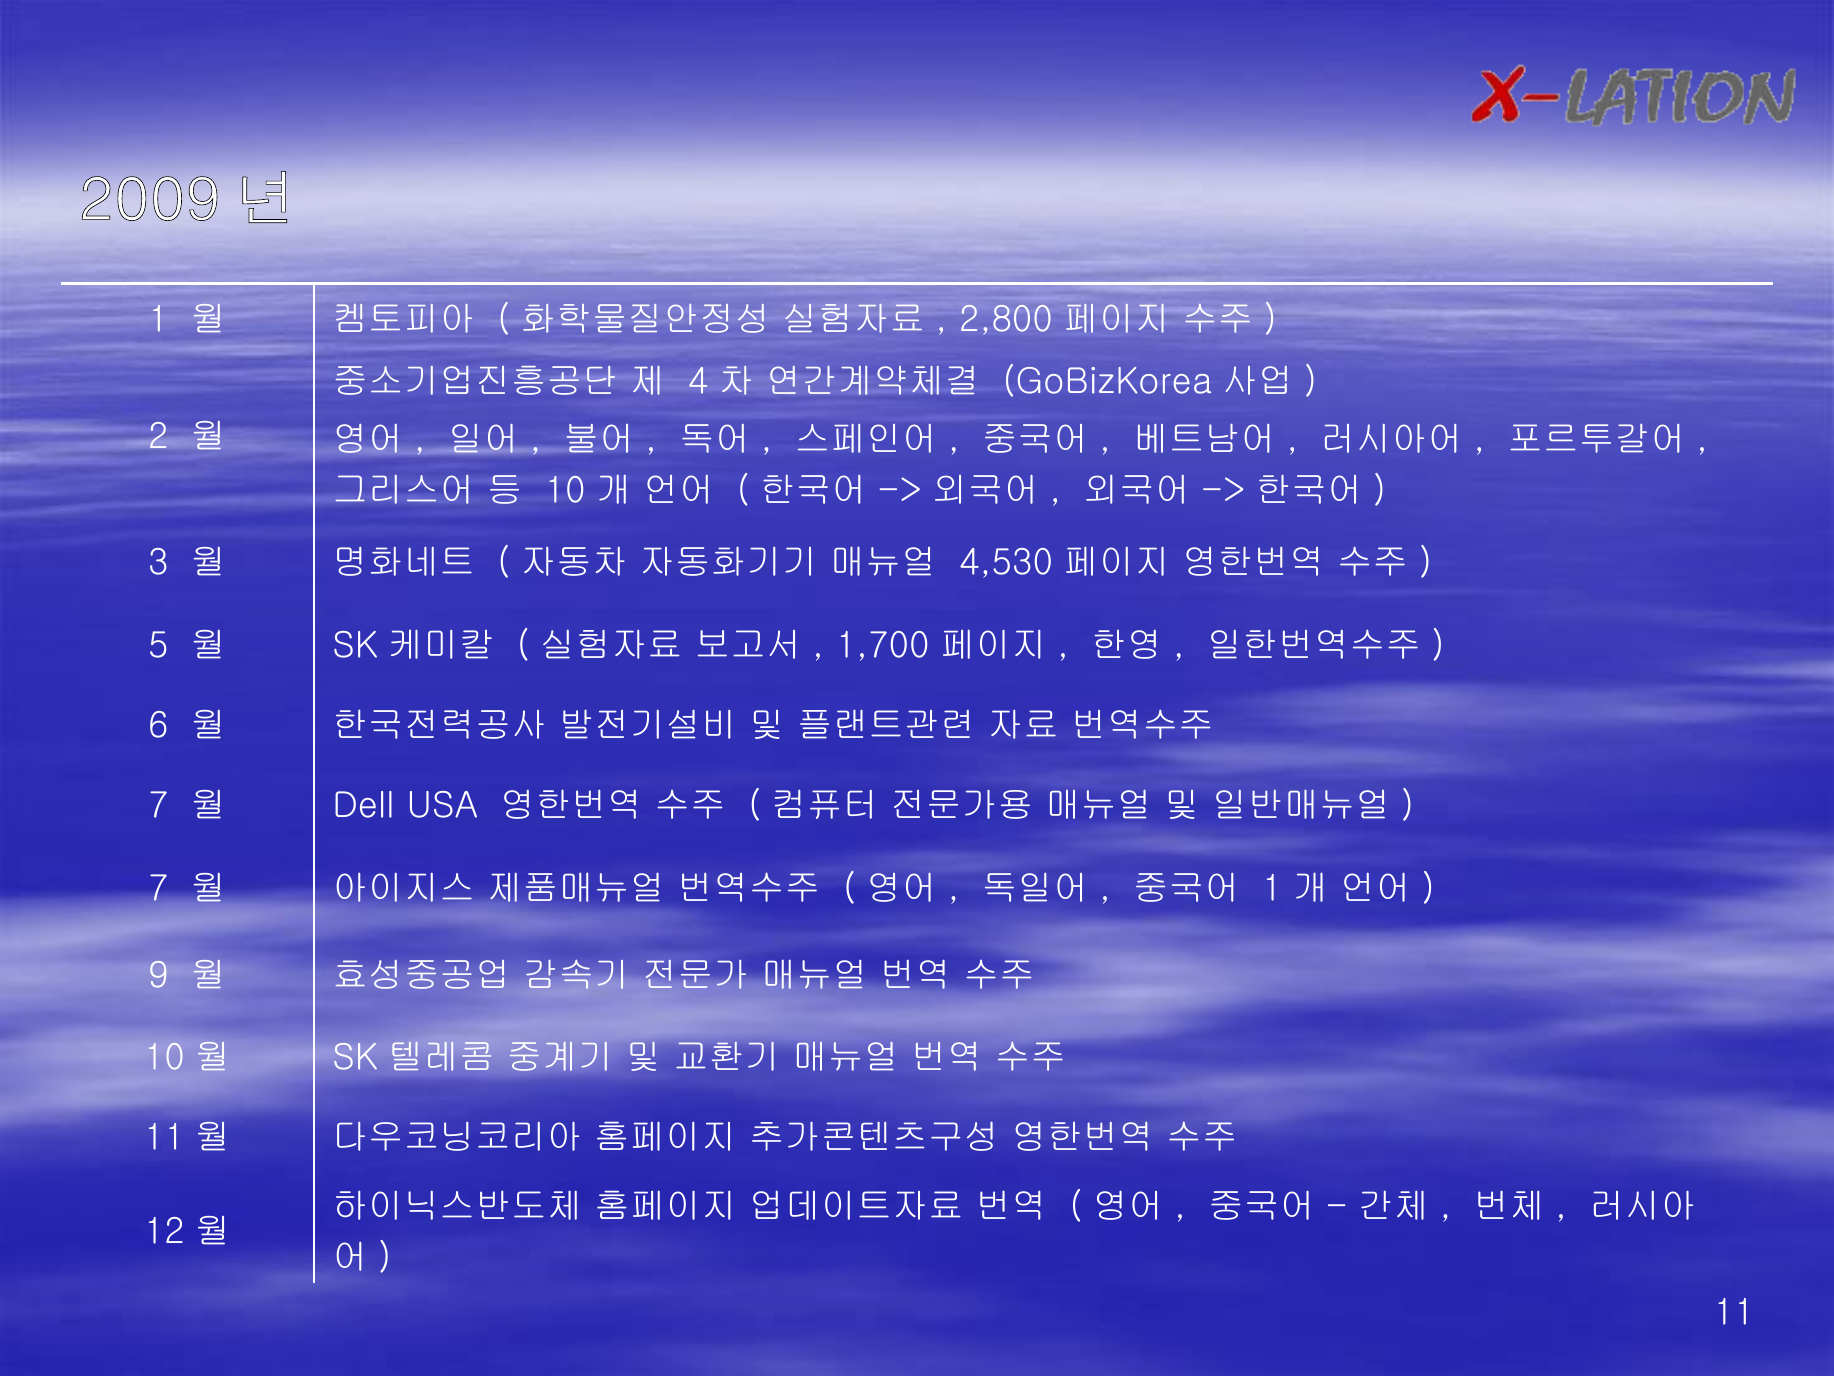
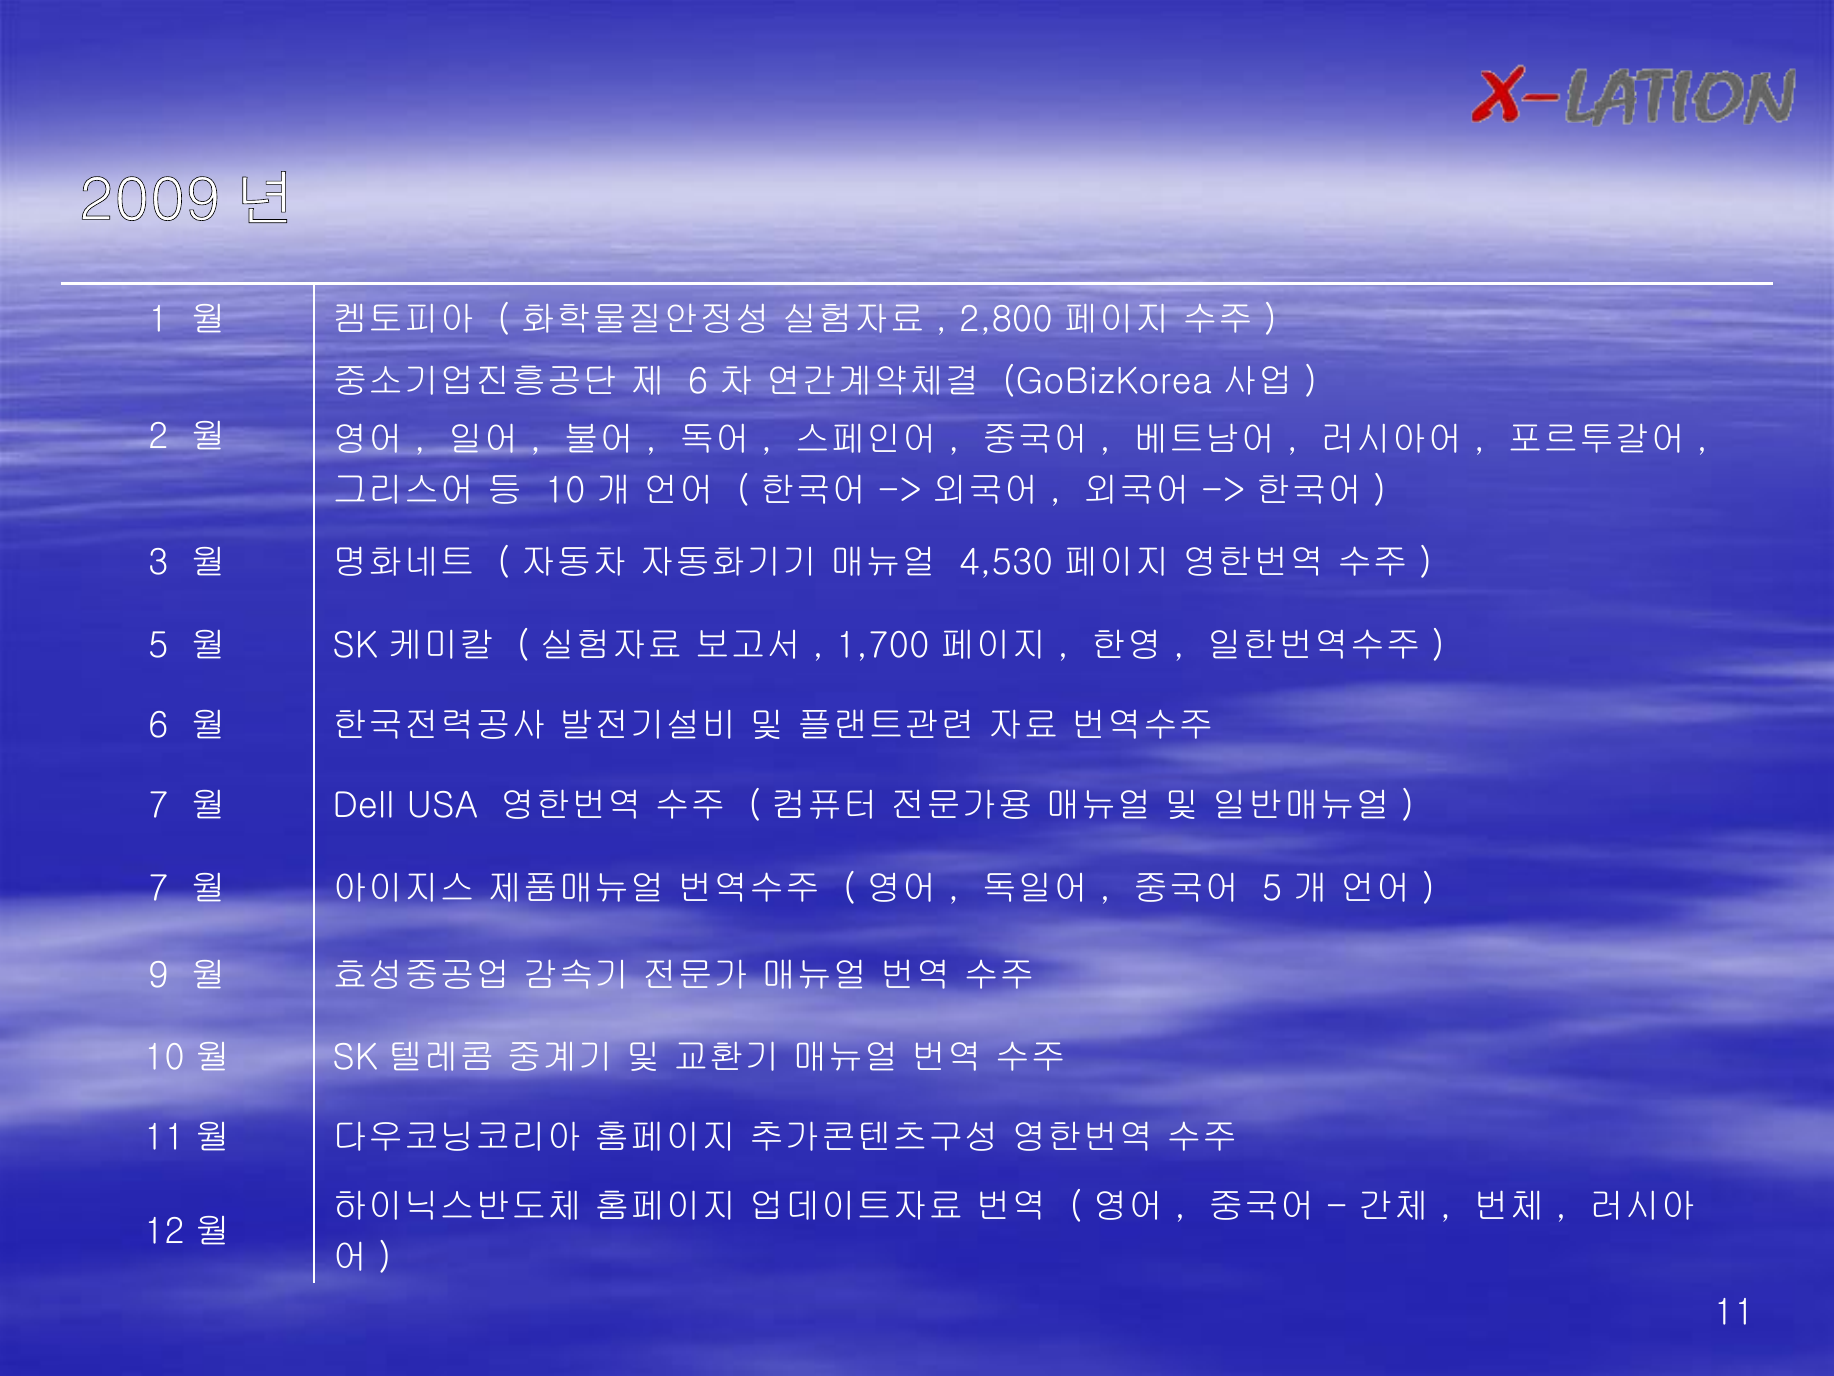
4: 4 -> 6 (698, 382)
1: 1 -> 5 (1272, 888)
